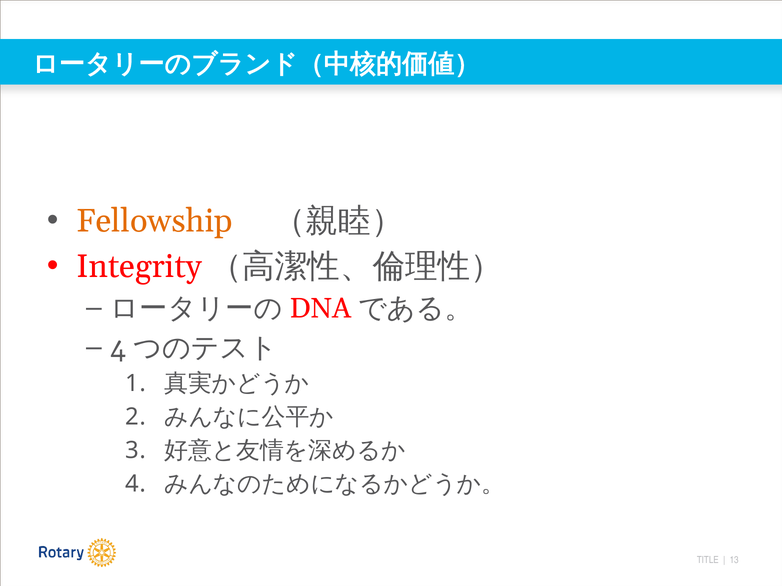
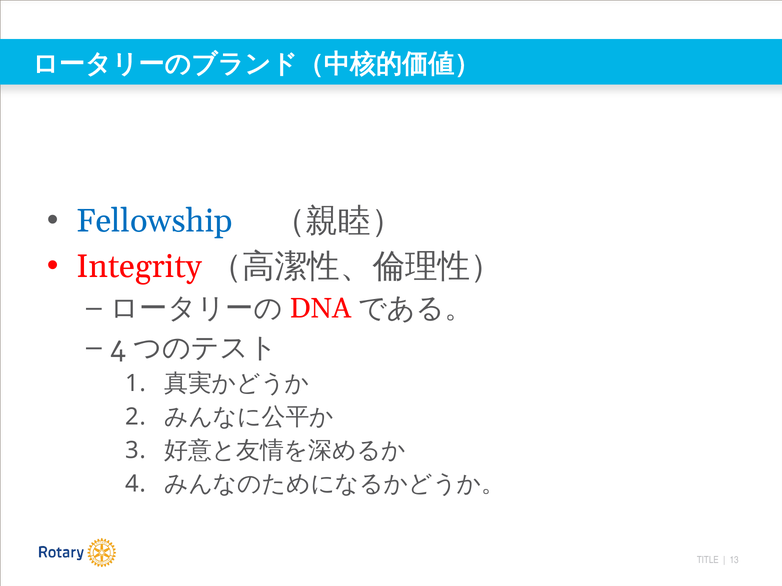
Fellowship colour: orange -> blue (154, 221)
